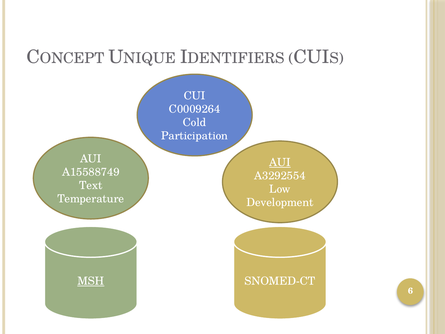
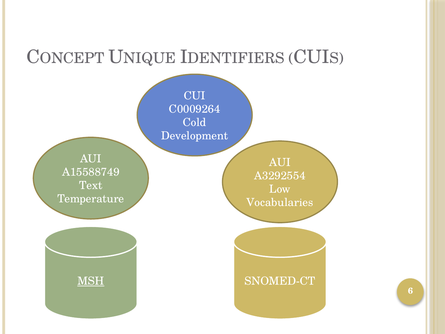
Participation: Participation -> Development (195, 136)
AUI underline: present -> none (280, 162)
Development: Development -> Vocabularies (280, 203)
